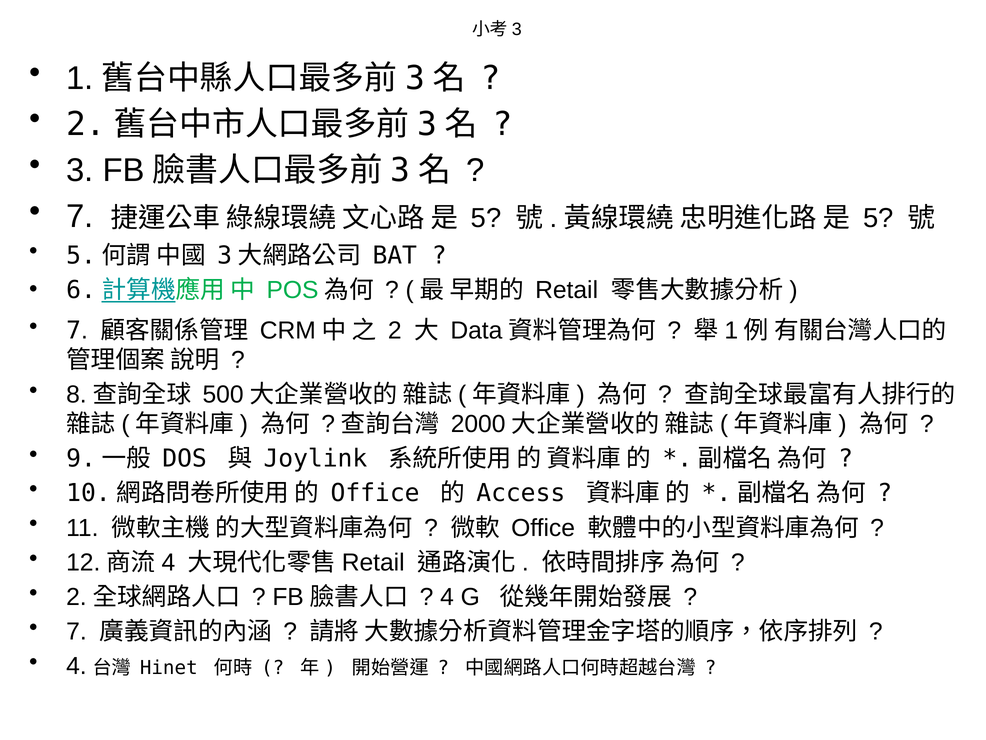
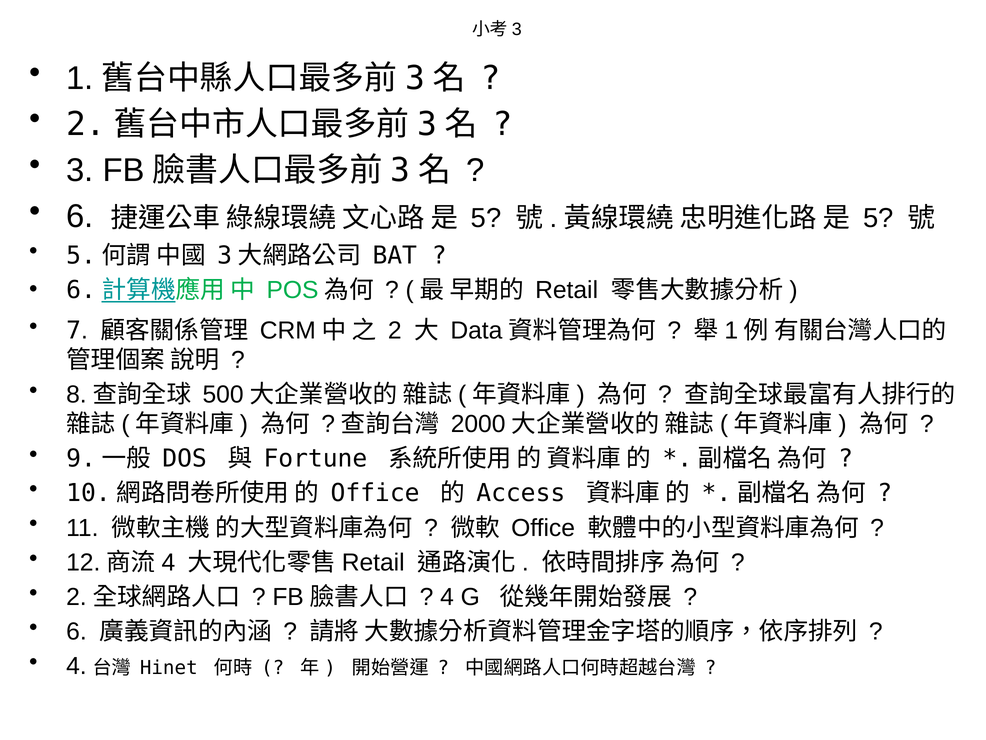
7: 7 -> 6 (80, 216)
Joylink: Joylink -> Fortune (315, 459)
7: 7 -> 6 (76, 631)
